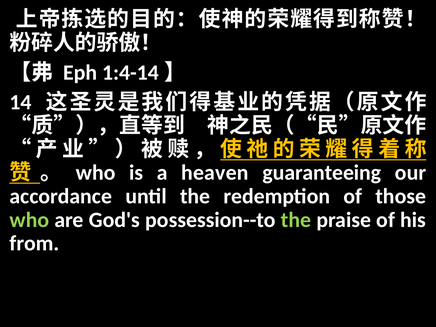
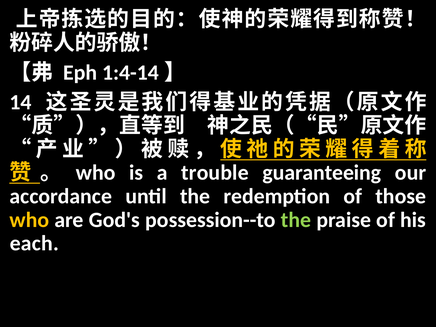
heaven: heaven -> trouble (215, 173)
who colour: light green -> yellow (29, 220)
from: from -> each (34, 243)
